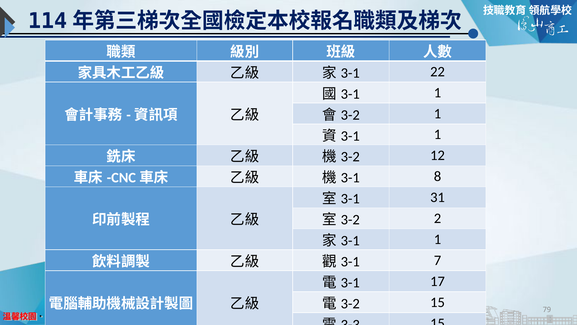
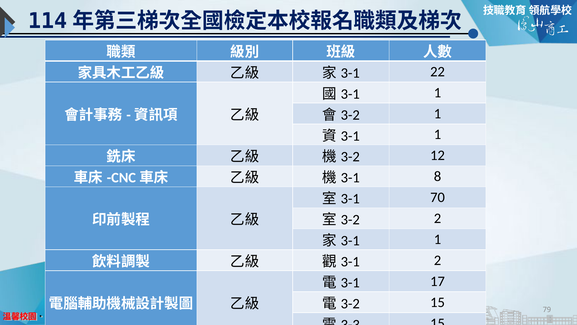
31: 31 -> 70 (438, 197)
7: 7 -> 2 (438, 260)
